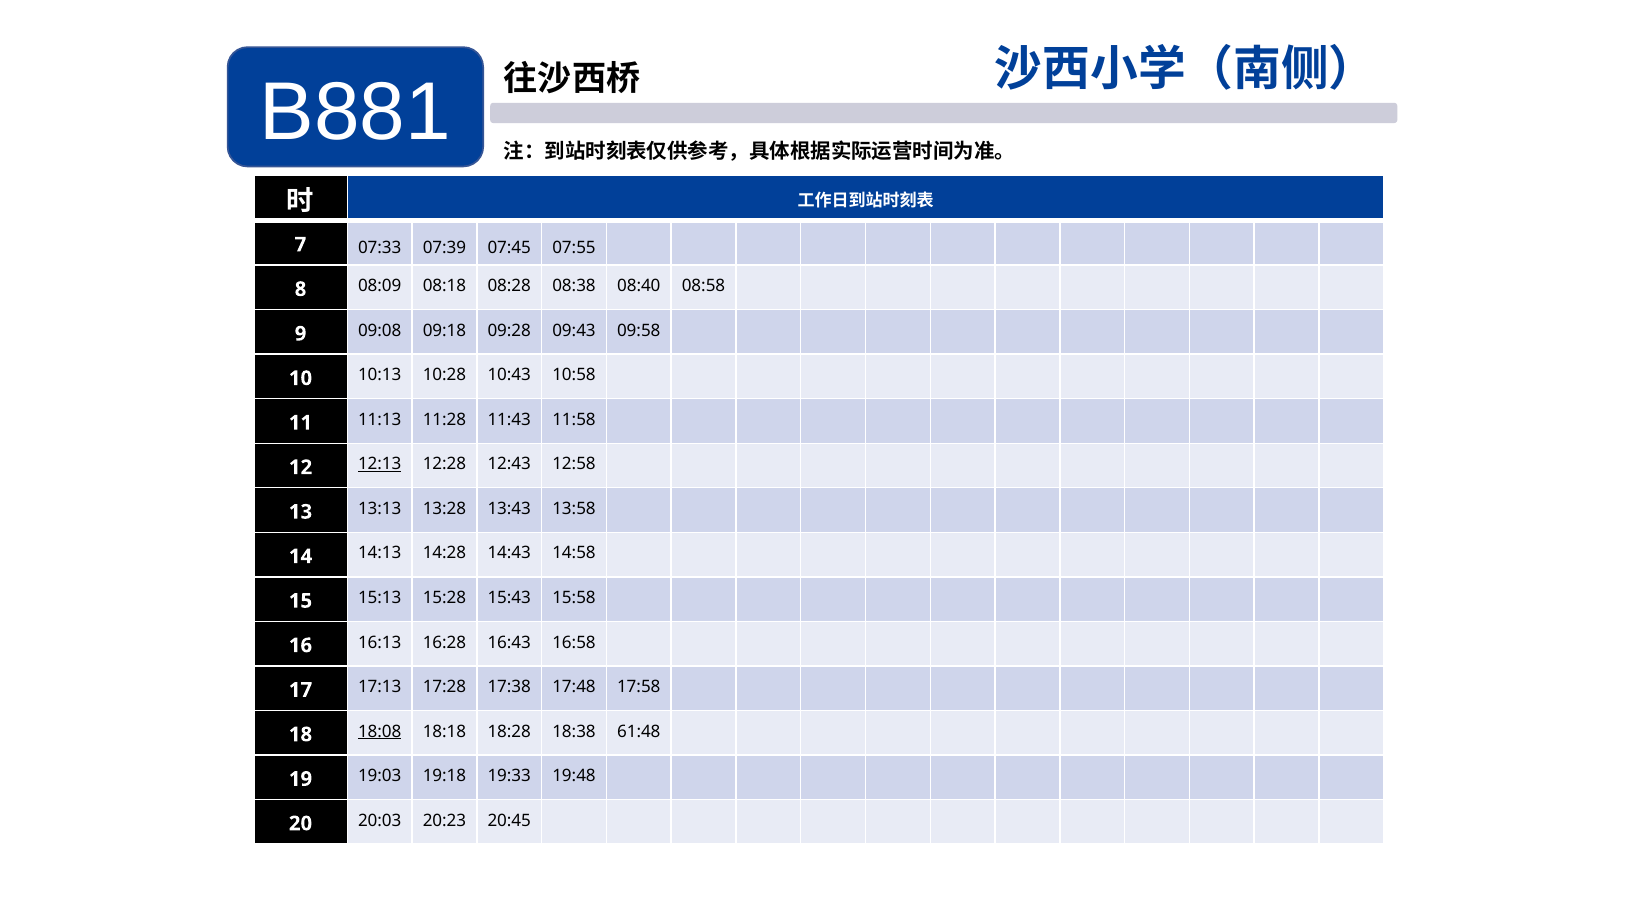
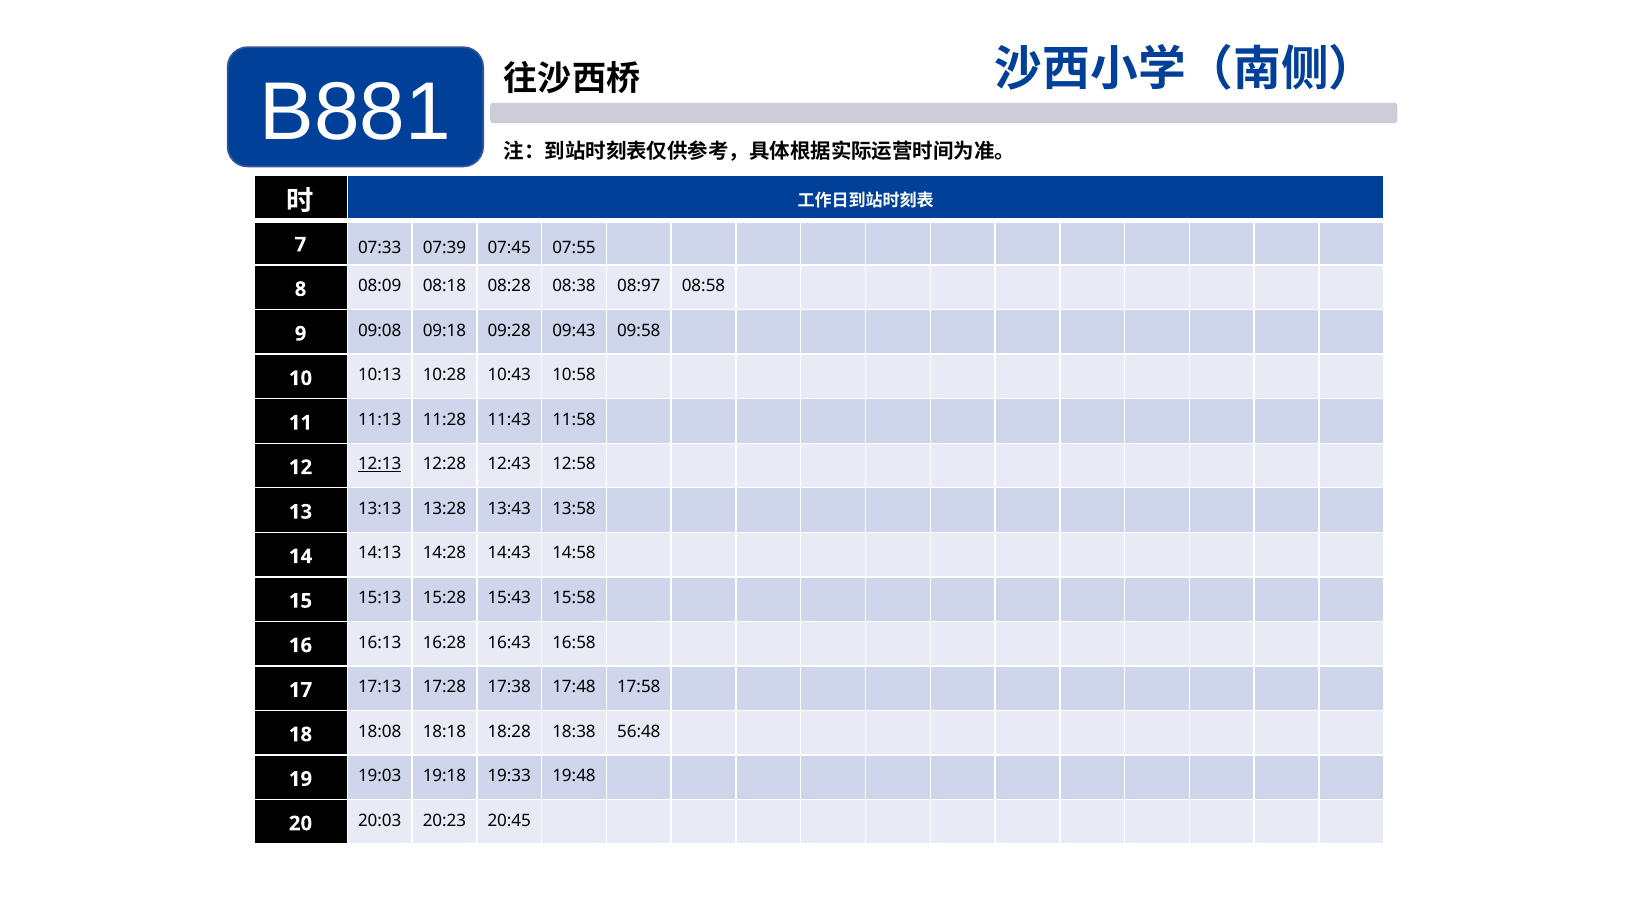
08:40: 08:40 -> 08:97 (639, 286)
18:08 underline: present -> none (380, 731)
61:48: 61:48 -> 56:48 (639, 731)
